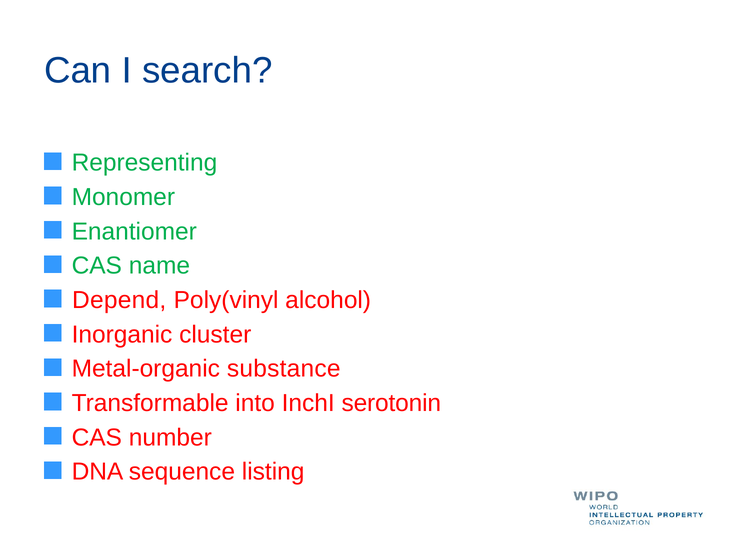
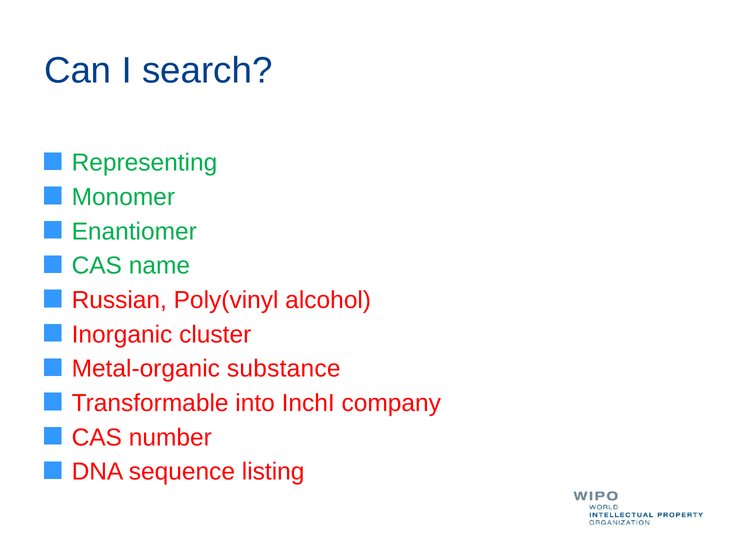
Depend: Depend -> Russian (119, 300)
serotonin: serotonin -> company (391, 403)
